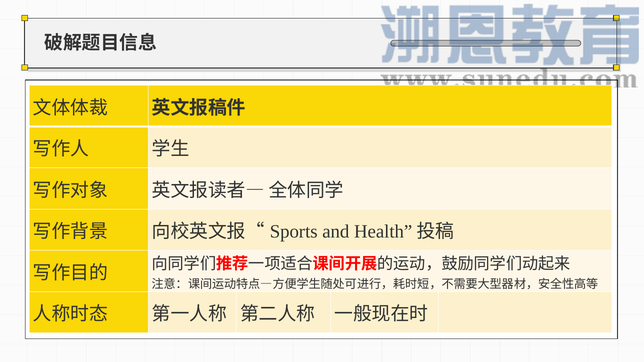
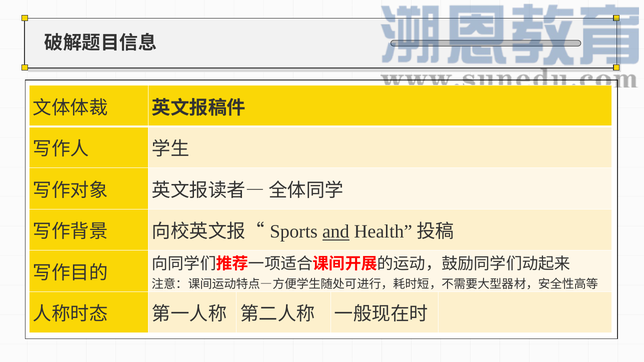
and underline: none -> present (336, 232)
